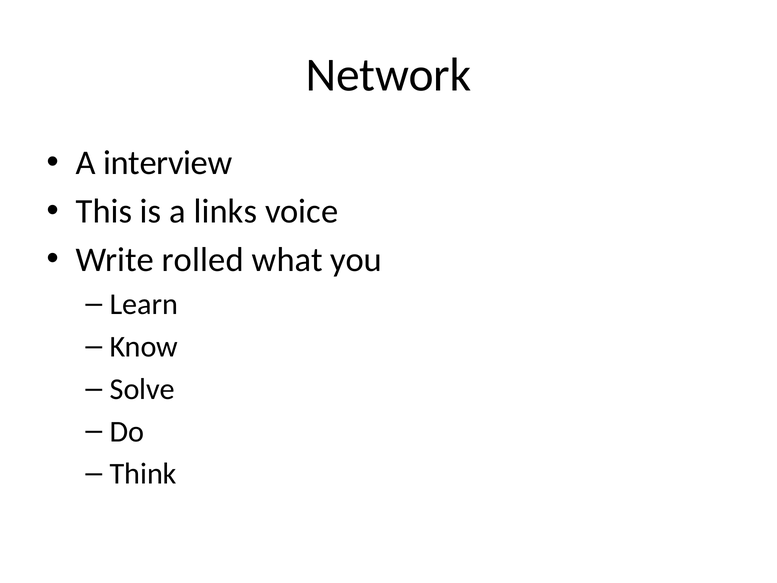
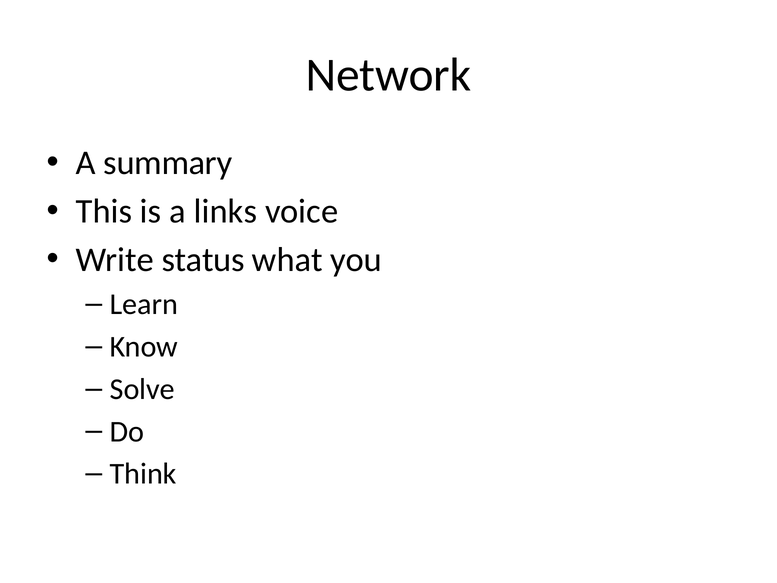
interview: interview -> summary (168, 163)
rolled: rolled -> status (203, 260)
